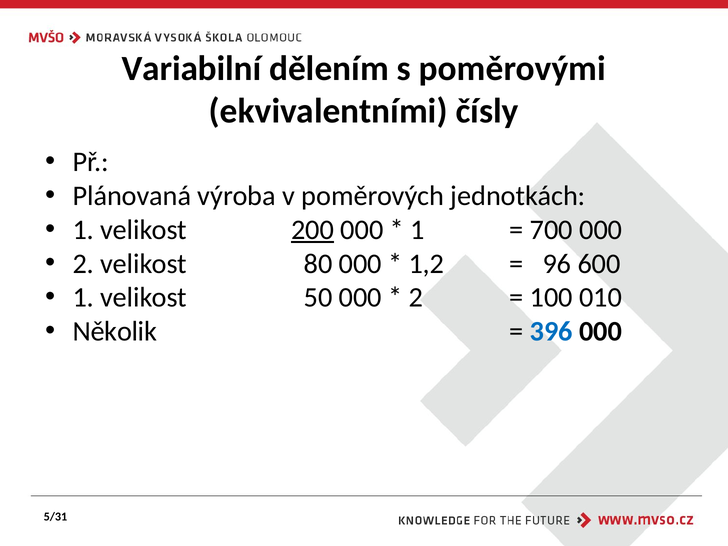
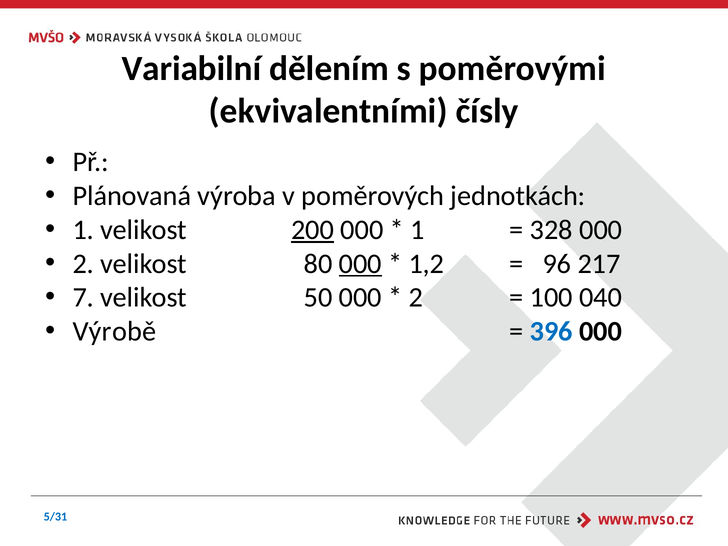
700: 700 -> 328 (551, 230)
000 underline: none -> present (360, 264)
600: 600 -> 217 (599, 264)
1: 1 -> 7 (83, 298)
010: 010 -> 040 (601, 298)
Několik: Několik -> Výrobě (115, 331)
5/31 colour: black -> blue (55, 517)
